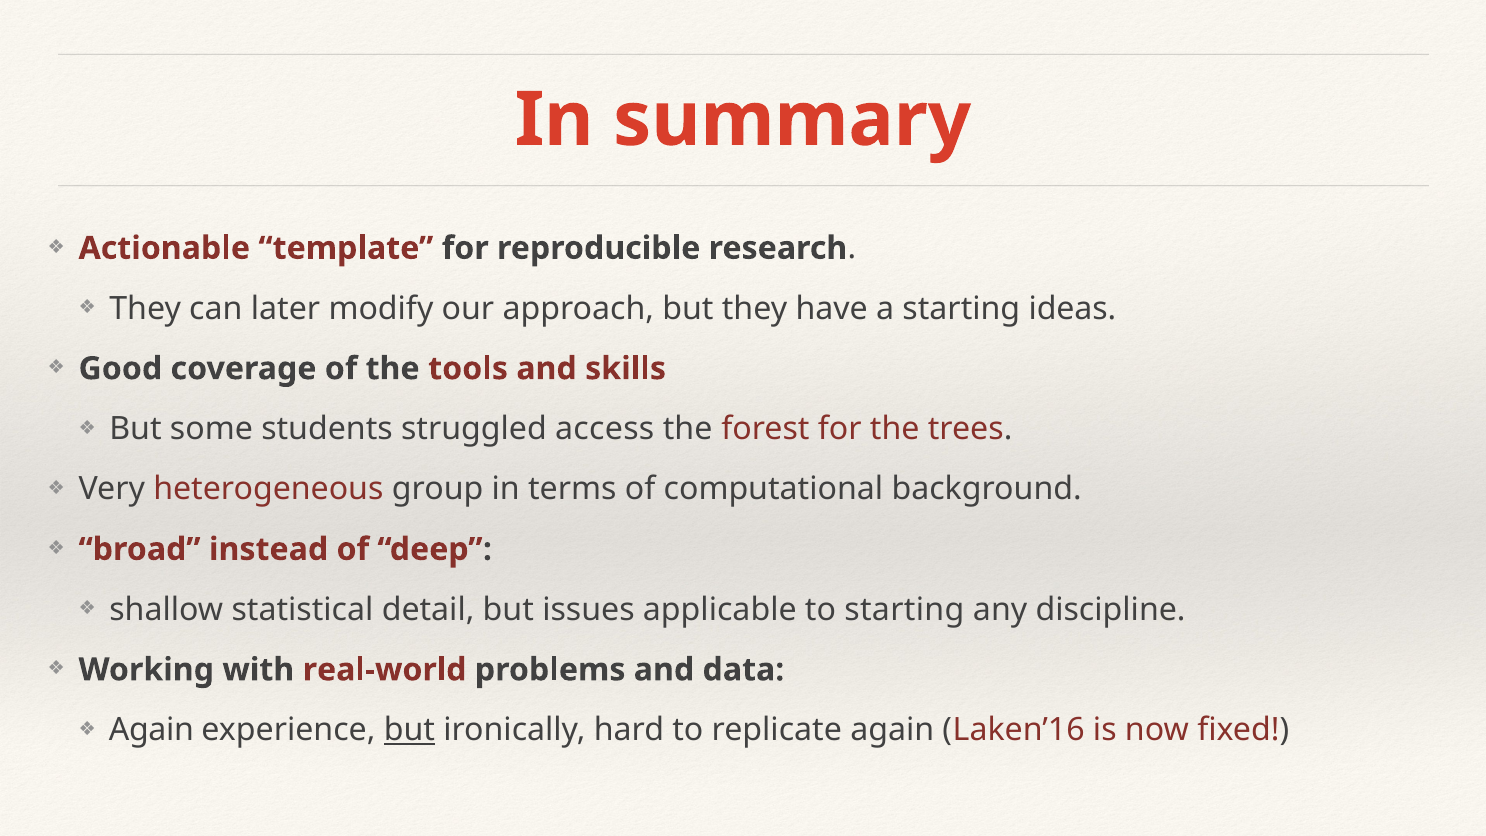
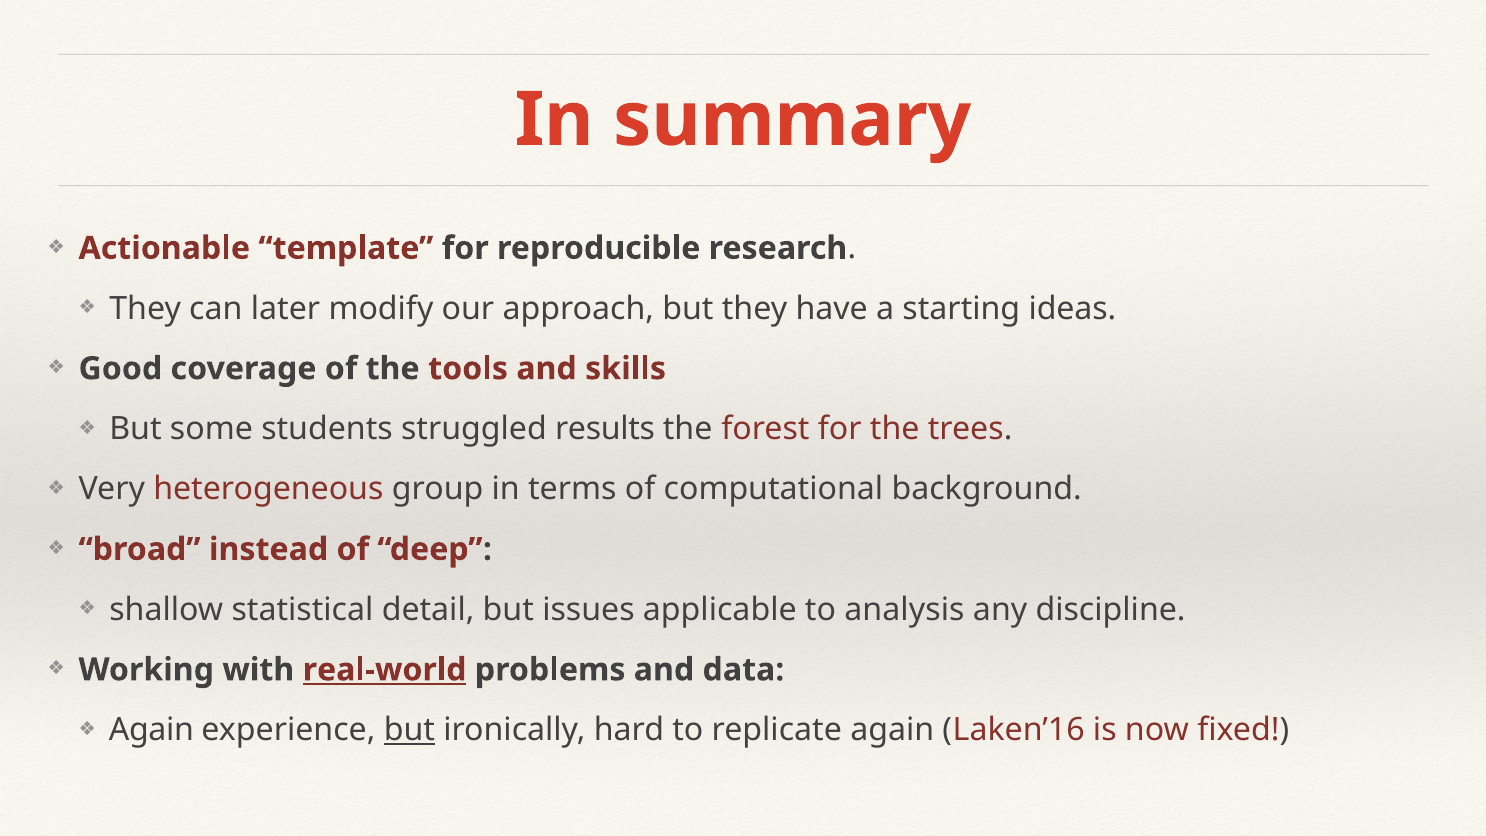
access: access -> results (605, 429)
to starting: starting -> analysis (904, 609)
real-world underline: none -> present (385, 670)
